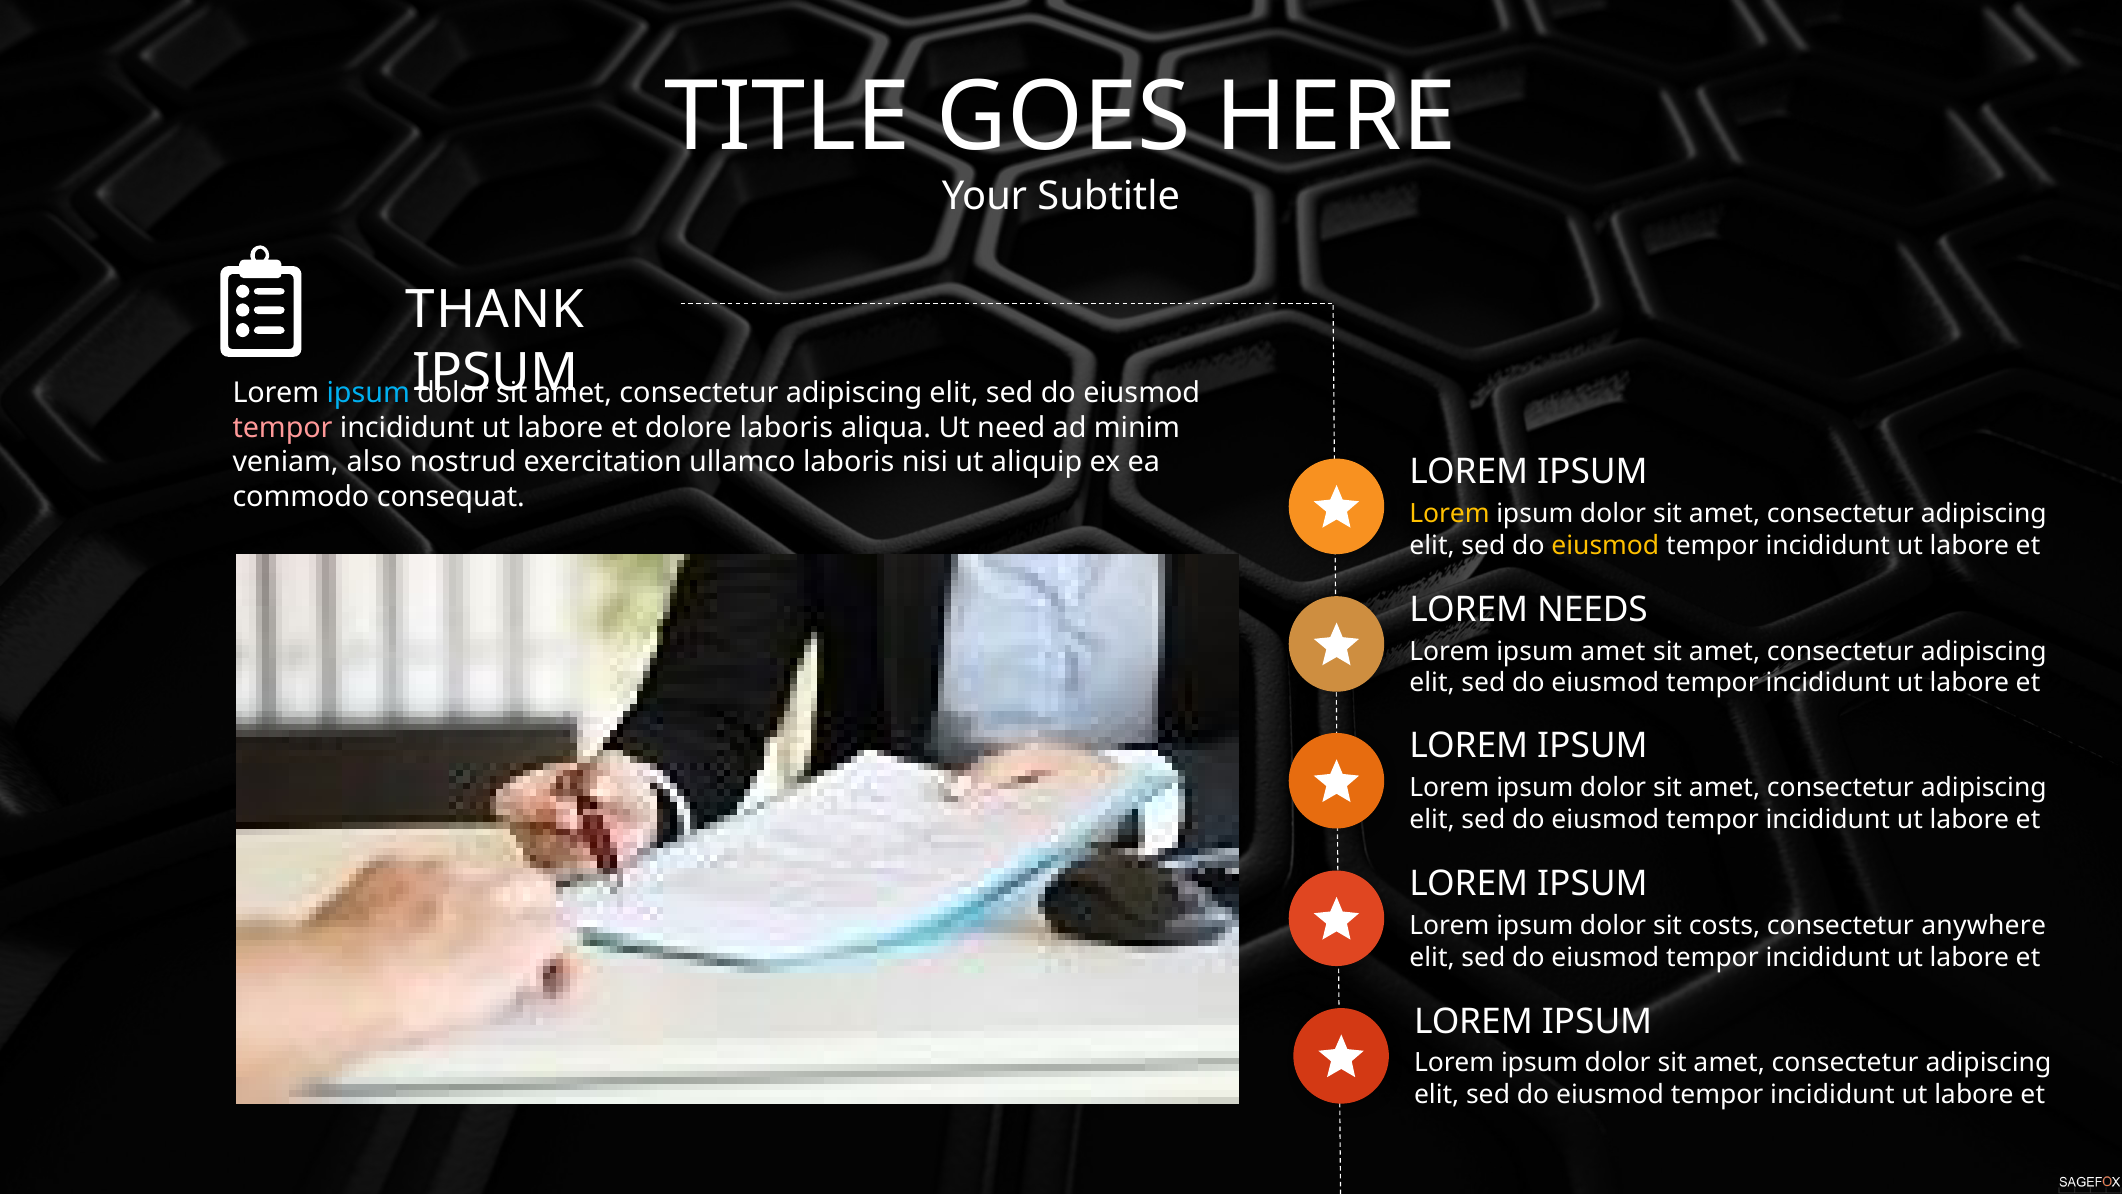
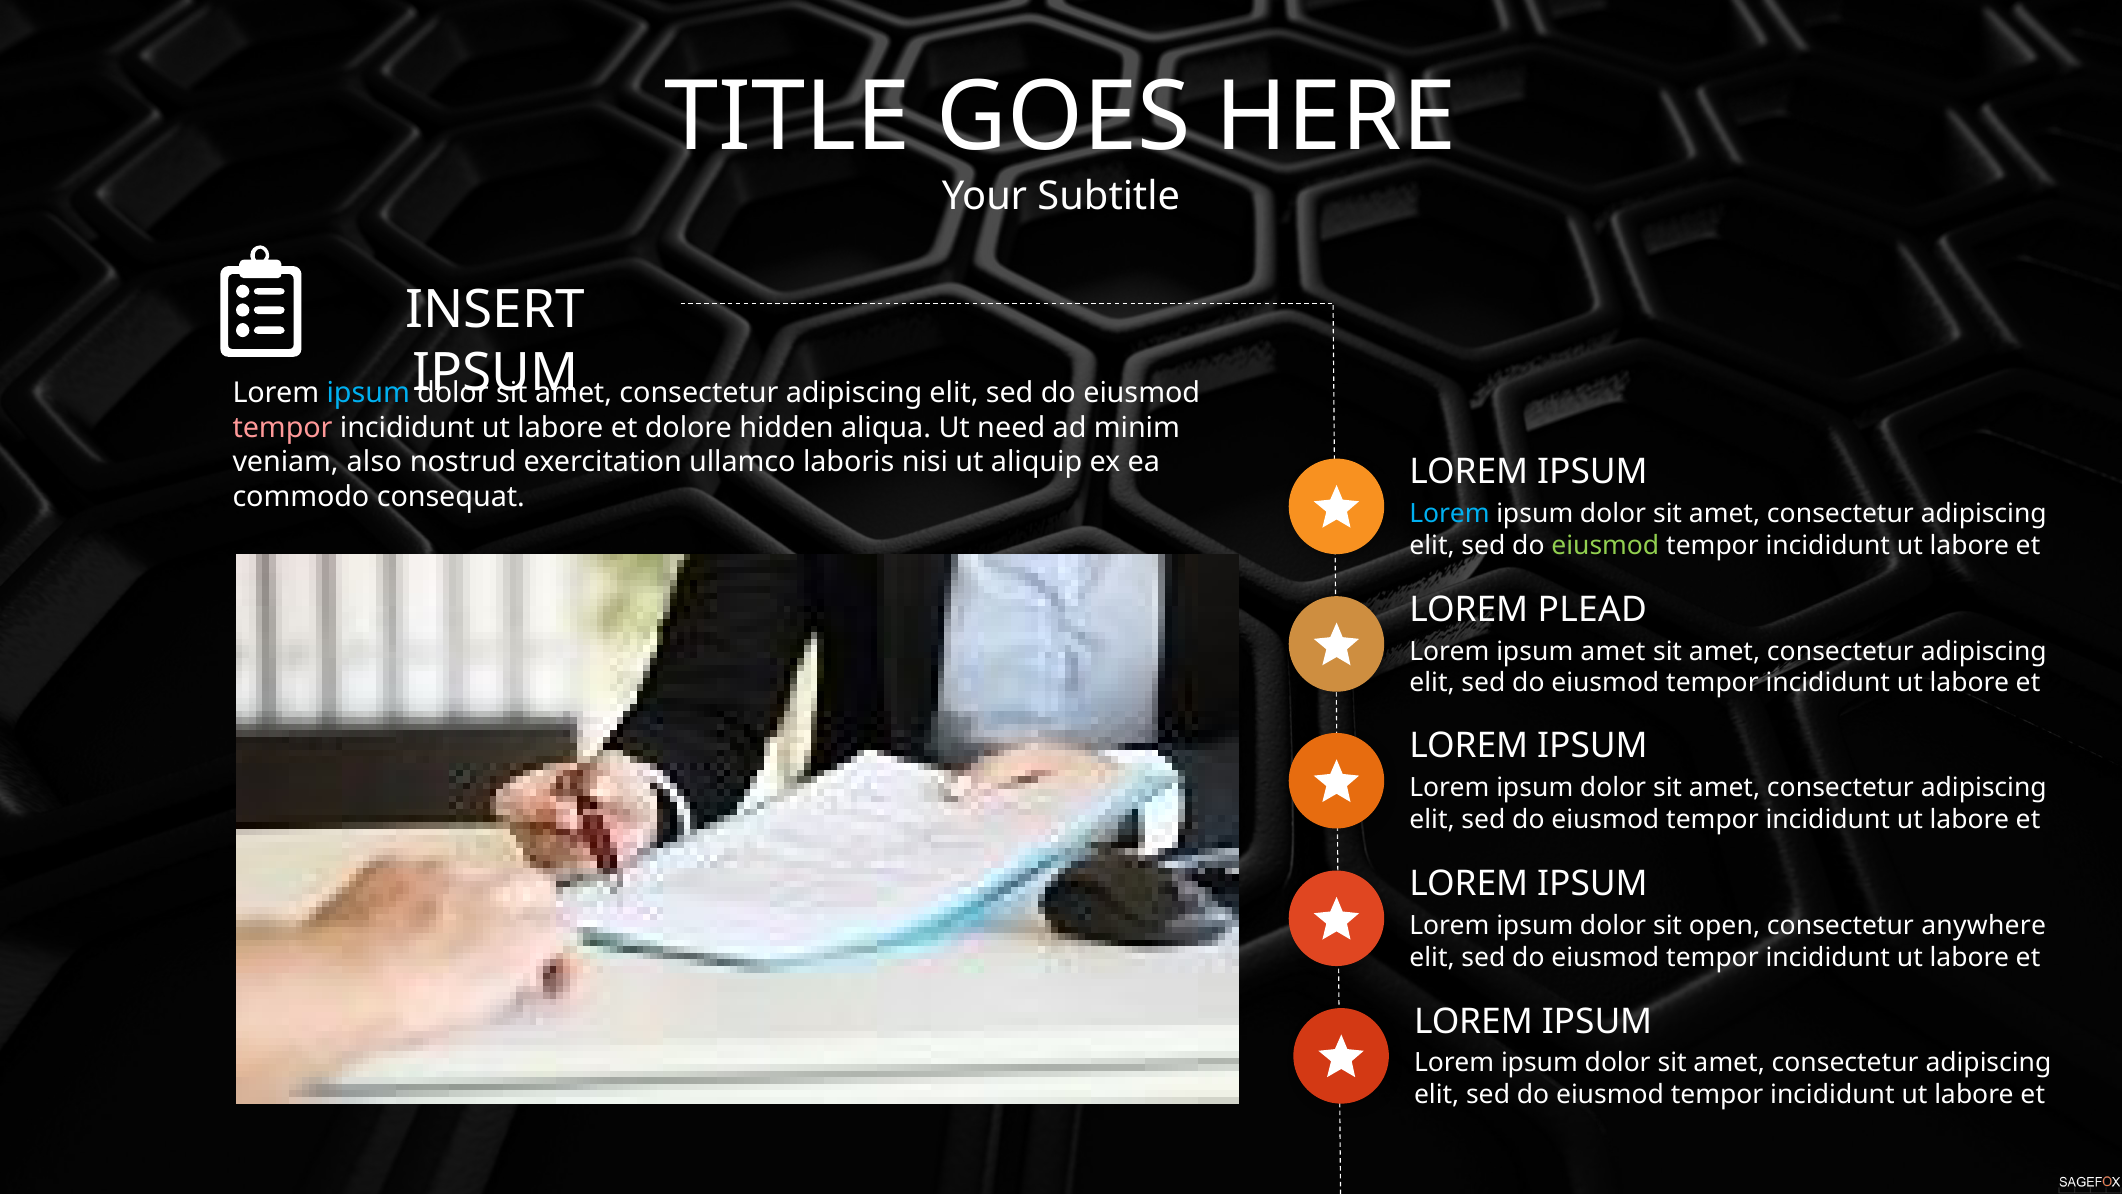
THANK: THANK -> INSERT (495, 310)
dolore laboris: laboris -> hidden (787, 428)
Lorem colour: yellow -> light blue (1450, 514)
eiusmod colour: yellow -> light green (1605, 545)
NEEDS: NEEDS -> PLEAD (1592, 609)
costs: costs -> open (1724, 925)
